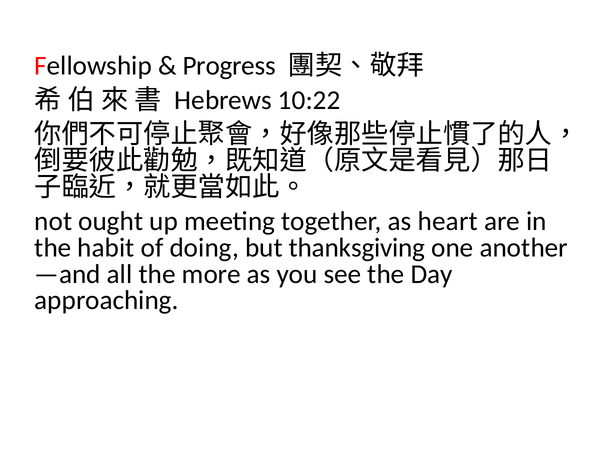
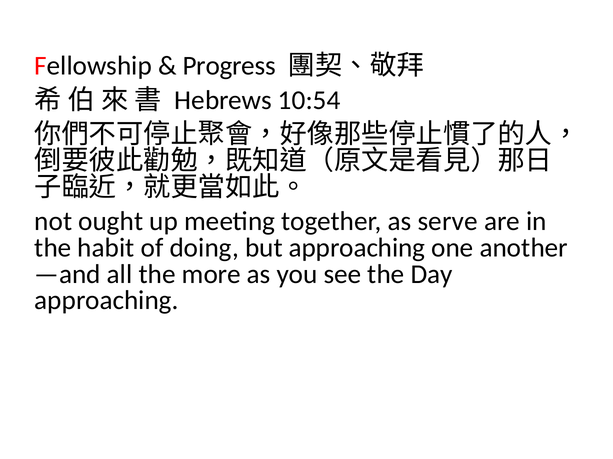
10:22: 10:22 -> 10:54 (309, 100)
heart: heart -> serve (448, 222)
but thanksgiving: thanksgiving -> approaching (357, 248)
